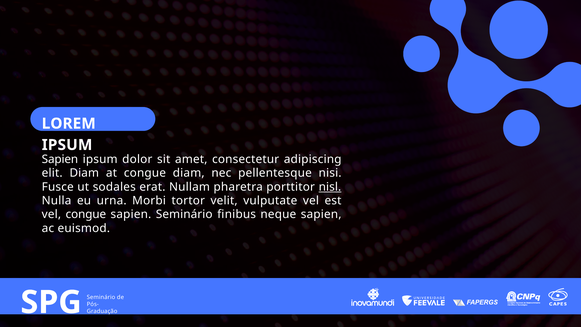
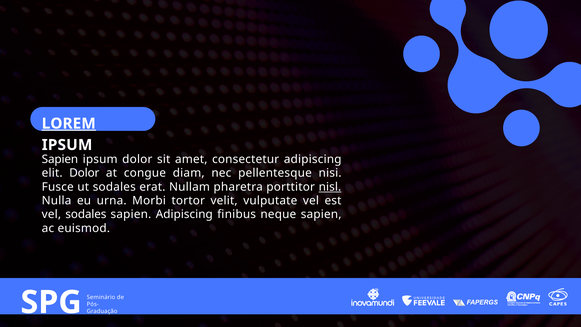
LOREM underline: none -> present (69, 123)
elit Diam: Diam -> Dolor (84, 173)
vel congue: congue -> sodales (86, 214)
sapien Seminário: Seminário -> Adipiscing (184, 214)
